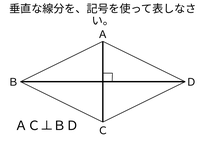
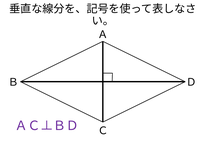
ＡＣ⊥ＢＤ colour: black -> purple (47, 126)
